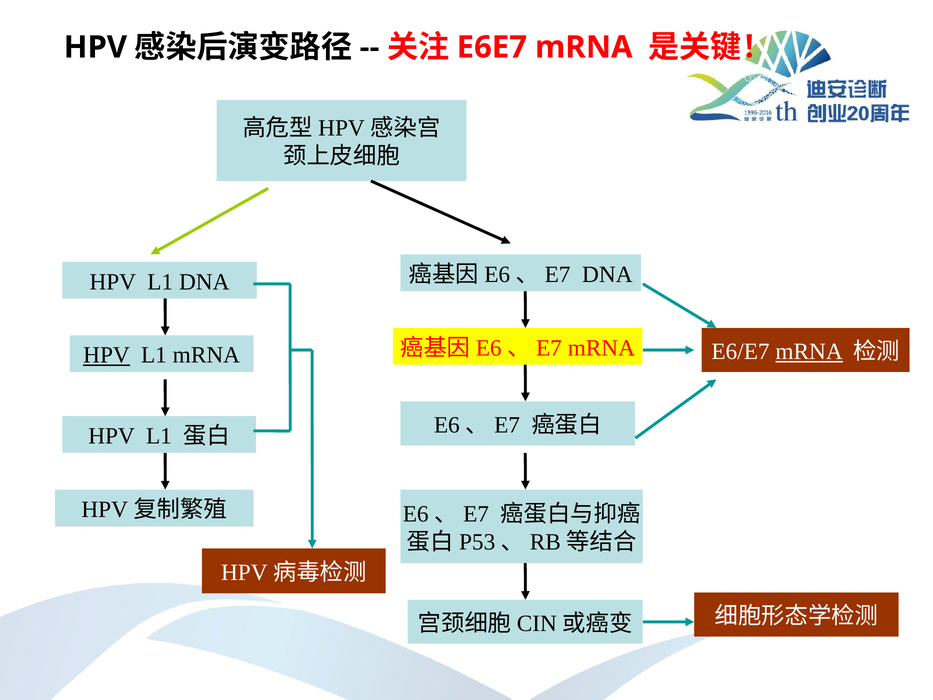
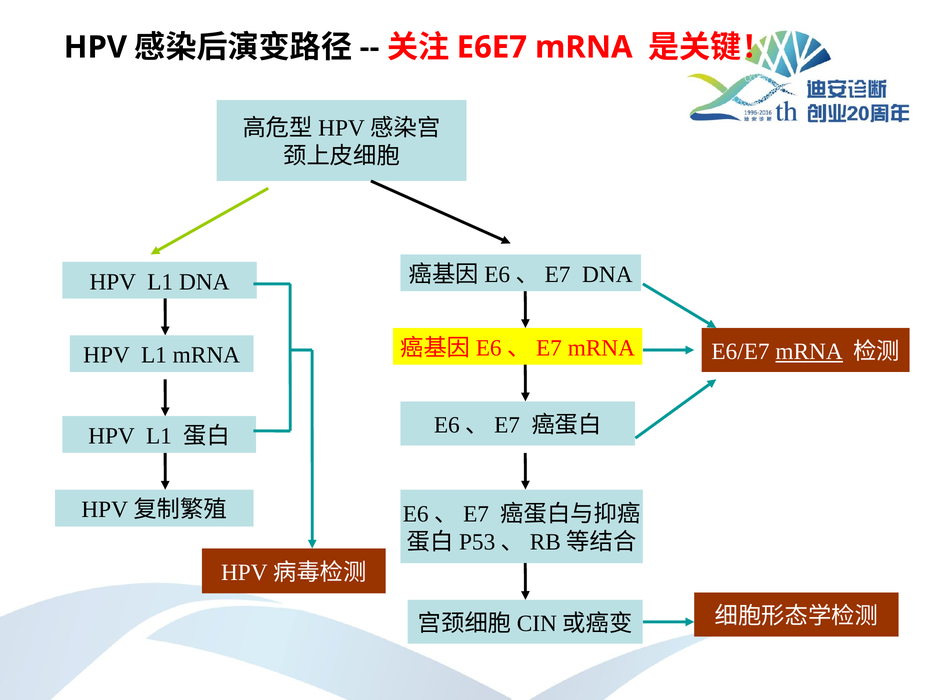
HPV underline: present -> none (106, 355)
